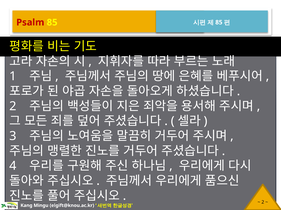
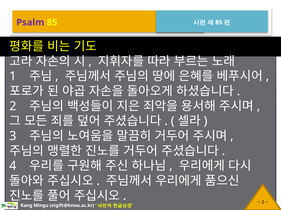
Psalm colour: red -> purple (30, 22)
